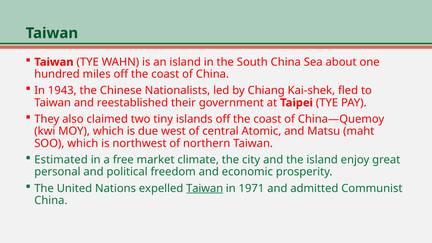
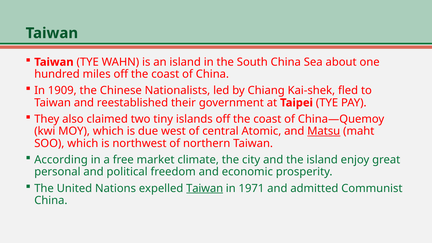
1943: 1943 -> 1909 (62, 91)
Matsu underline: none -> present (324, 131)
Estimated: Estimated -> According (61, 160)
